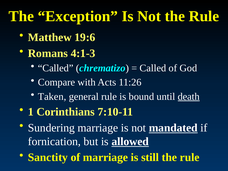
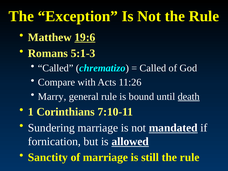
19:6 underline: none -> present (85, 37)
4:1-3: 4:1-3 -> 5:1-3 (83, 53)
Taken: Taken -> Marry (52, 96)
